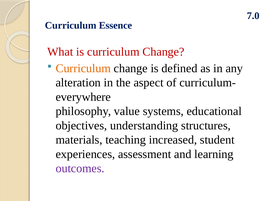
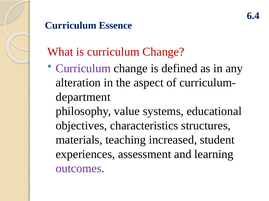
7.0: 7.0 -> 6.4 (253, 16)
Curriculum colour: orange -> purple (83, 69)
everywhere: everywhere -> department (83, 97)
understanding: understanding -> characteristics (144, 126)
